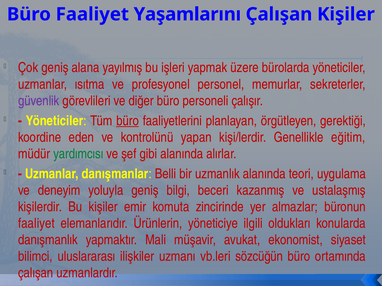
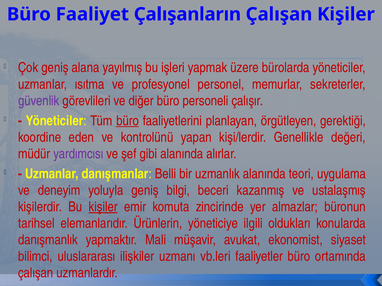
Yaşamlarını: Yaşamlarını -> Çalışanların (187, 14)
eğitim: eğitim -> değeri (348, 137)
yardımcısı colour: green -> purple (78, 154)
kişiler underline: none -> present (103, 207)
faaliyet: faaliyet -> tarihsel (36, 224)
sözcüğün: sözcüğün -> faaliyetler (259, 257)
